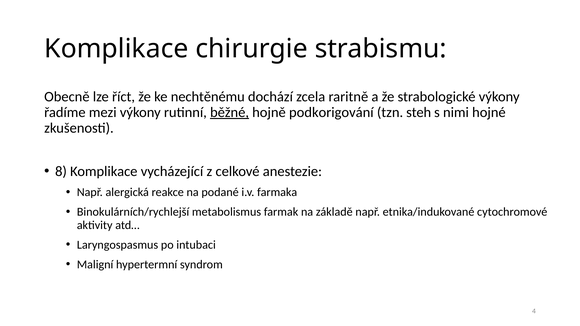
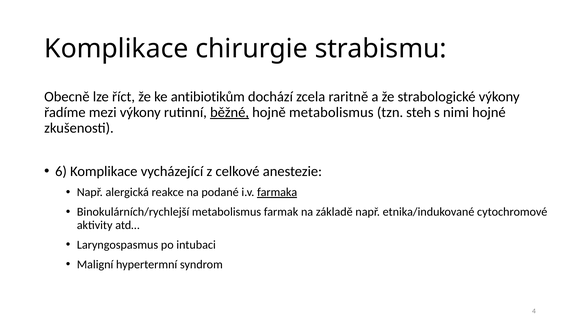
nechtěnému: nechtěnému -> antibiotikům (208, 97)
hojně podkorigování: podkorigování -> metabolismus (331, 112)
8: 8 -> 6 (61, 171)
farmaka underline: none -> present (277, 192)
